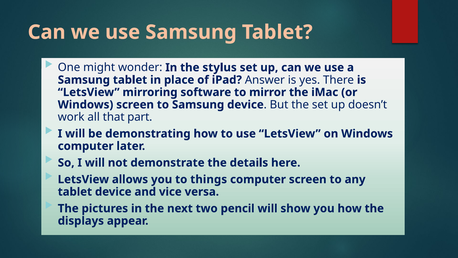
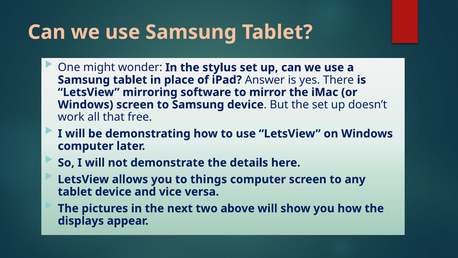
part: part -> free (140, 117)
pencil: pencil -> above (238, 208)
